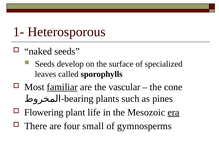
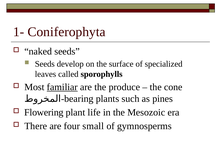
Heterosporous: Heterosporous -> Coniferophyta (67, 32)
vascular: vascular -> produce (124, 87)
era underline: present -> none (174, 113)
